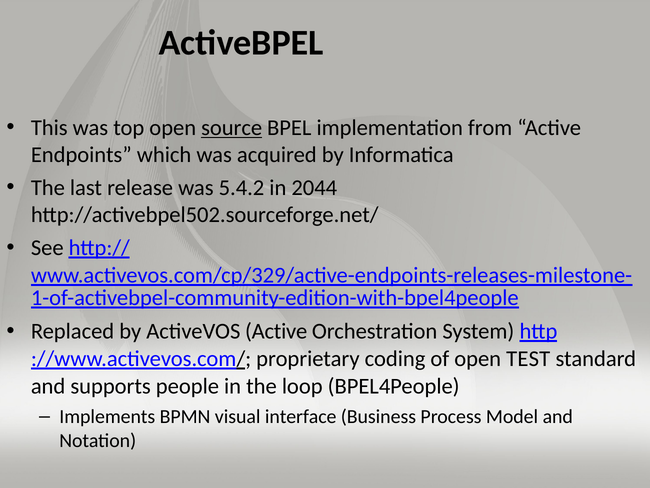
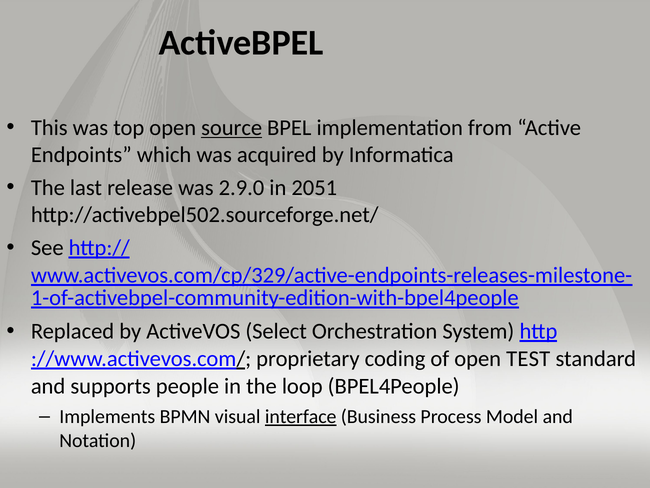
5.4.2: 5.4.2 -> 2.9.0 (241, 188)
2044: 2044 -> 2051 (314, 188)
ActiveVOS Active: Active -> Select (276, 331)
interface underline: none -> present (301, 416)
